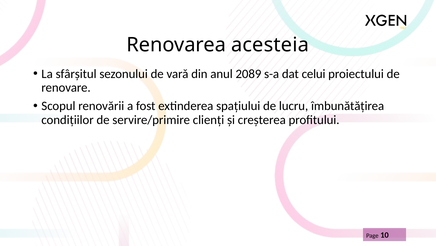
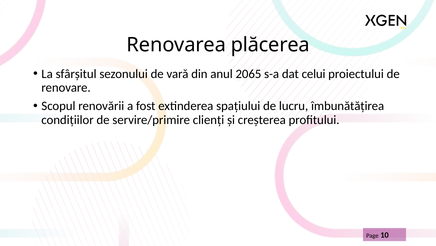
acesteia: acesteia -> plăcerea (270, 45)
2089: 2089 -> 2065 (248, 74)
